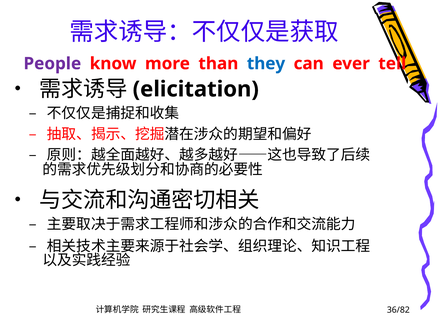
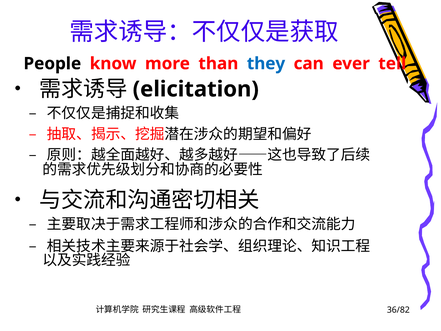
People colour: purple -> black (52, 64)
